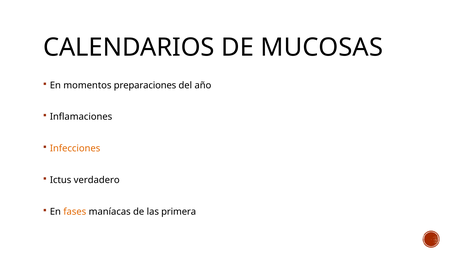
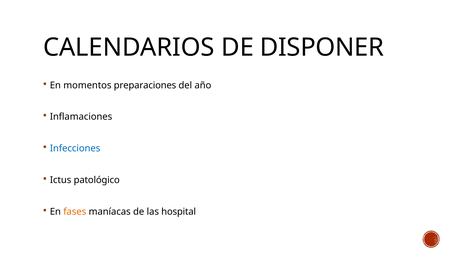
MUCOSAS: MUCOSAS -> DISPONER (322, 48)
Infecciones colour: orange -> blue (75, 149)
verdadero: verdadero -> patológico (97, 180)
primera: primera -> hospital (179, 212)
